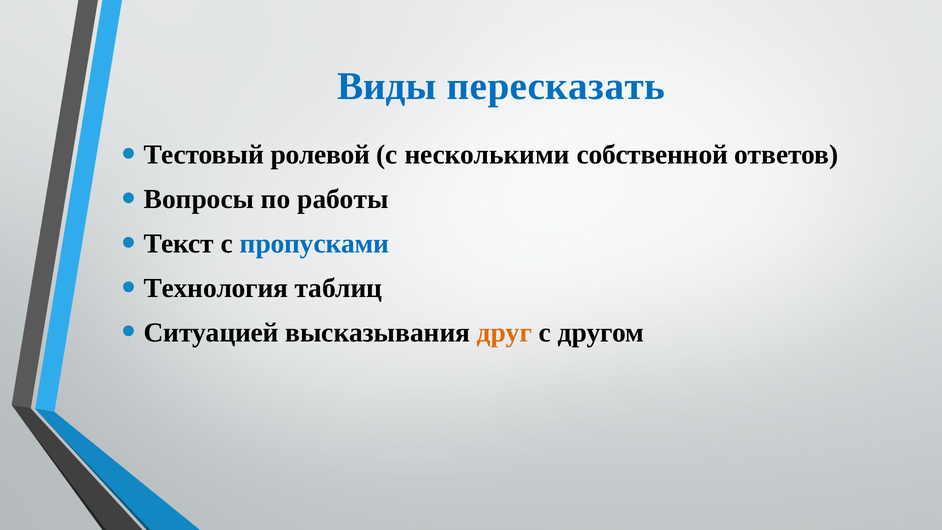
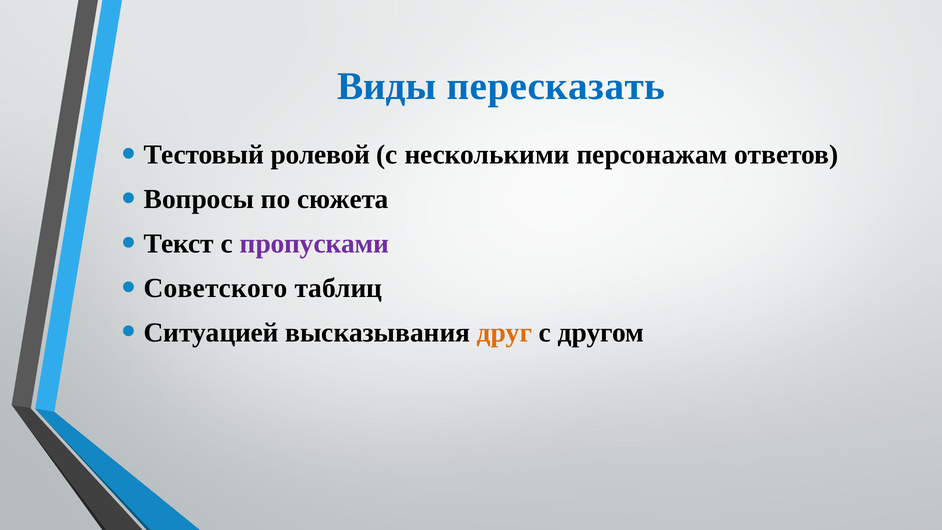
собственной: собственной -> персонажам (652, 155)
работы: работы -> сюжета (343, 199)
пропусками colour: blue -> purple (315, 244)
Технология: Технология -> Советского (216, 288)
